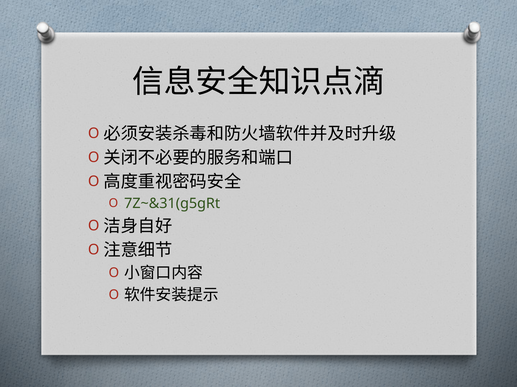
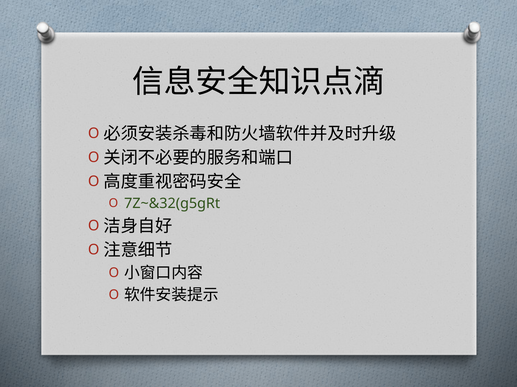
7Z~&31(g5gRt: 7Z~&31(g5gRt -> 7Z~&32(g5gRt (172, 204)
